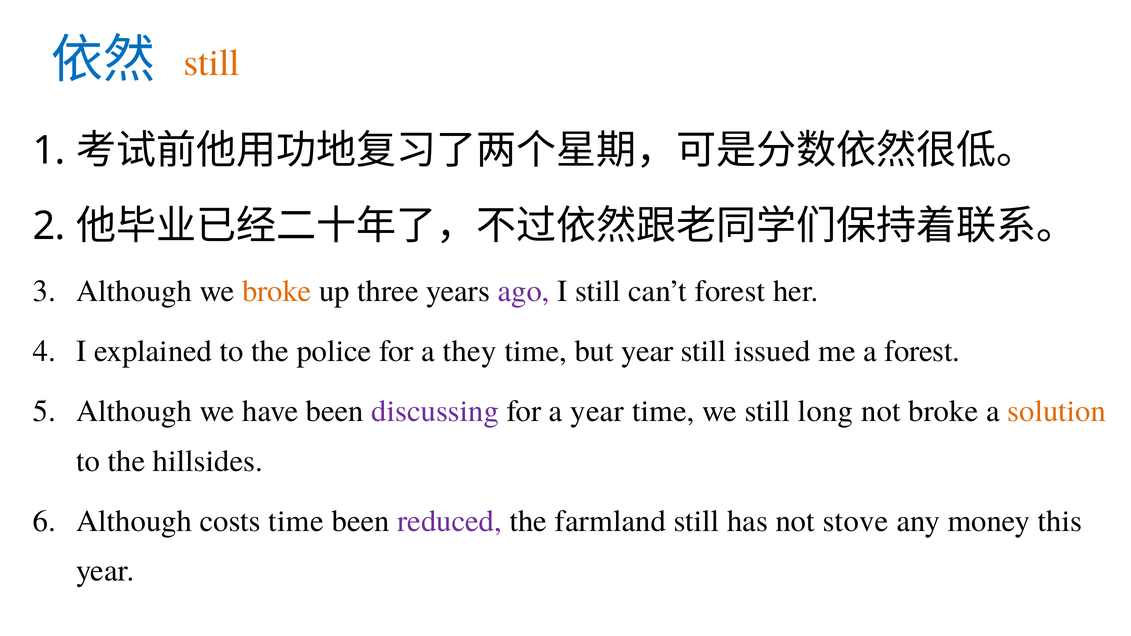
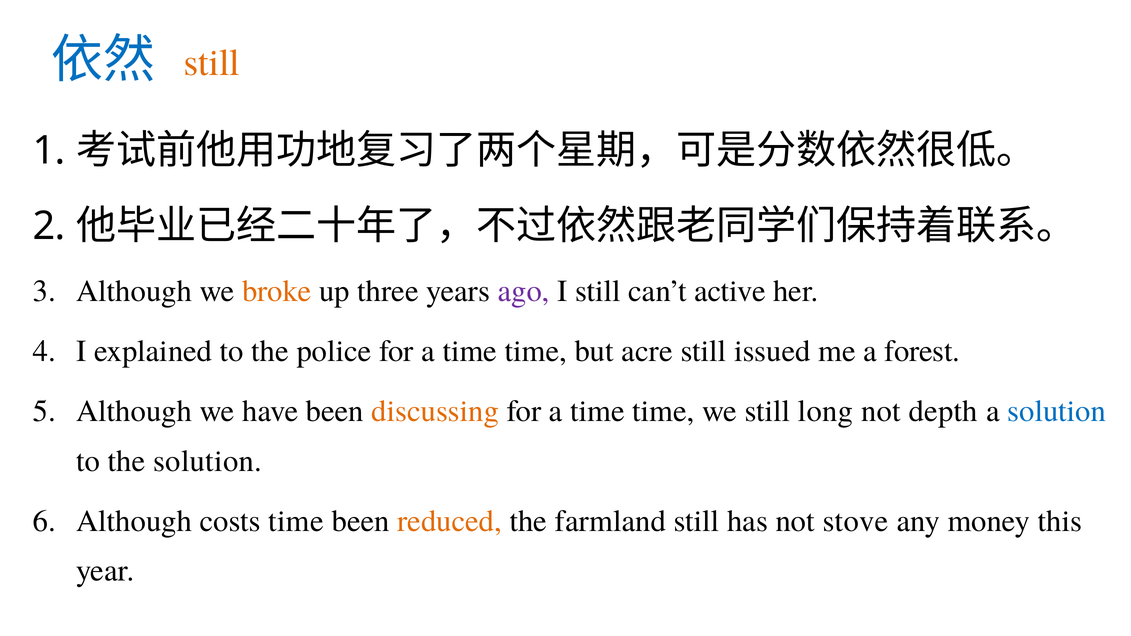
can’t forest: forest -> active (730, 291)
police for a they: they -> time (470, 351)
but year: year -> acre (647, 351)
discussing colour: purple -> orange (435, 412)
year: year -> time (597, 412)
not broke: broke -> depth (943, 412)
solution colour: orange -> blue (1057, 412)
the hillsides: hillsides -> solution (208, 461)
reduced colour: purple -> orange (450, 521)
